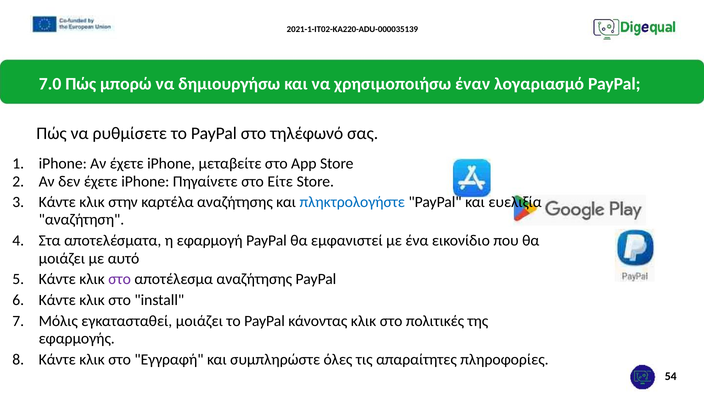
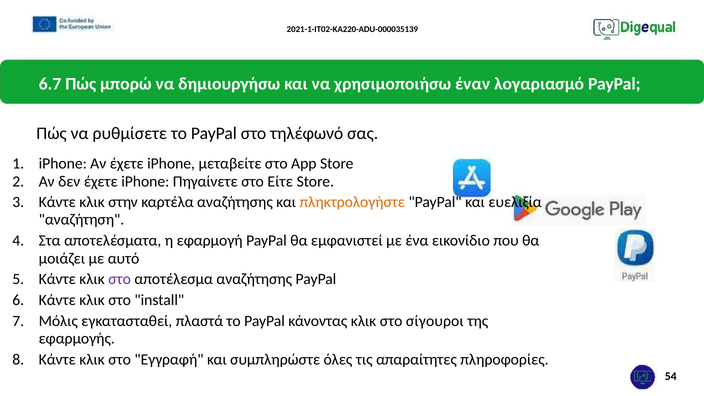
7.0: 7.0 -> 6.7 (50, 84)
πληκτρολογήστε colour: blue -> orange (352, 202)
εγκατασταθεί μοιάζει: μοιάζει -> πλαστά (199, 321)
πολιτικές: πολιτικές -> σίγουροι (435, 321)
